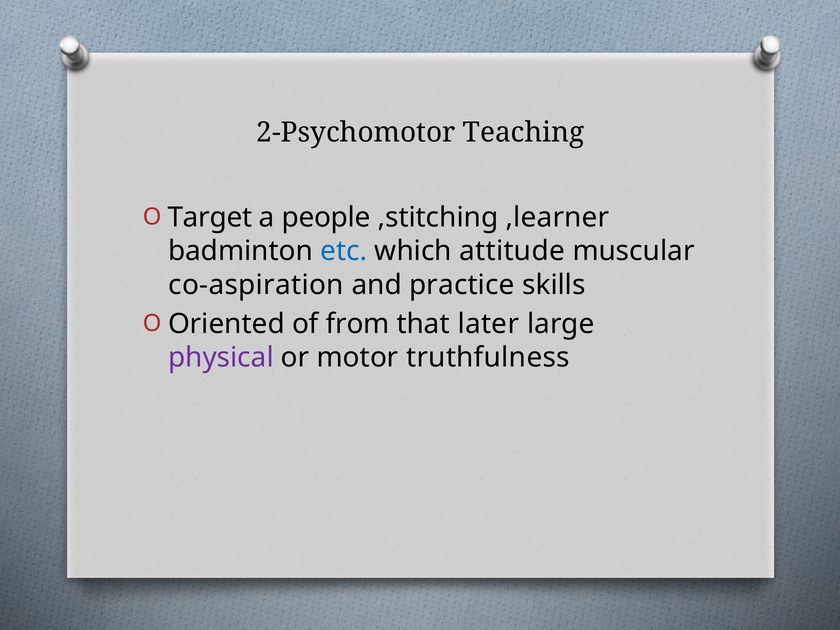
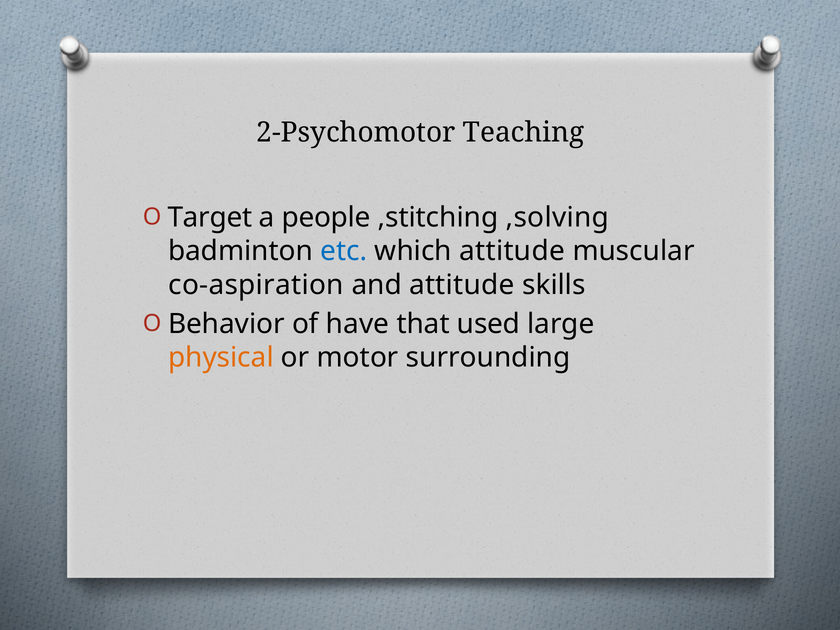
,learner: ,learner -> ,solving (557, 218)
and practice: practice -> attitude (462, 285)
Oriented: Oriented -> Behavior (226, 324)
from: from -> have (358, 324)
later: later -> used (489, 324)
physical colour: purple -> orange (221, 358)
truthfulness: truthfulness -> surrounding (488, 358)
